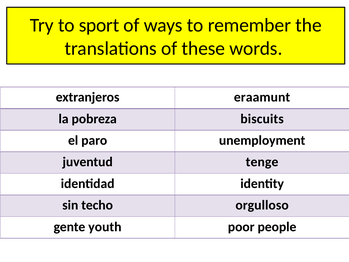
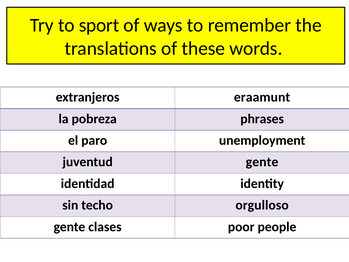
biscuits: biscuits -> phrases (262, 119)
juventud tenge: tenge -> gente (262, 162)
youth: youth -> clases (105, 227)
